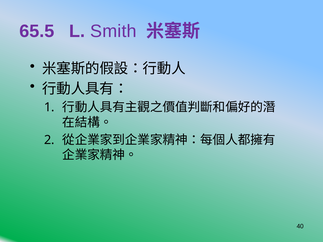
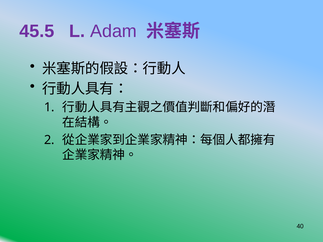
65.5: 65.5 -> 45.5 (37, 31)
Smith: Smith -> Adam (114, 31)
